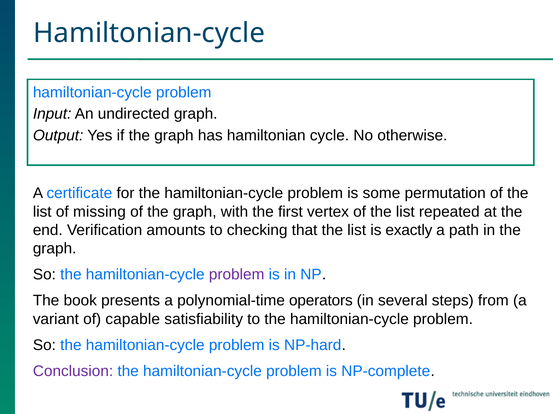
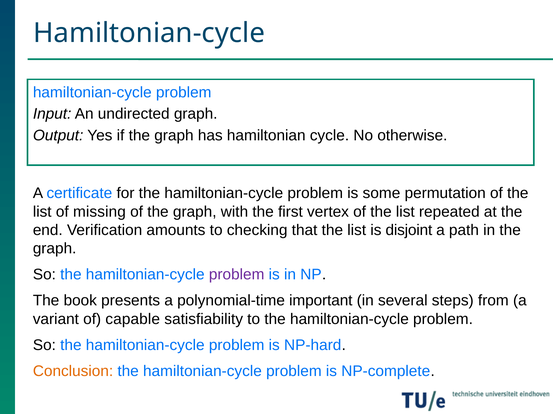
exactly: exactly -> disjoint (409, 230)
operators: operators -> important (321, 301)
Conclusion colour: purple -> orange (73, 372)
